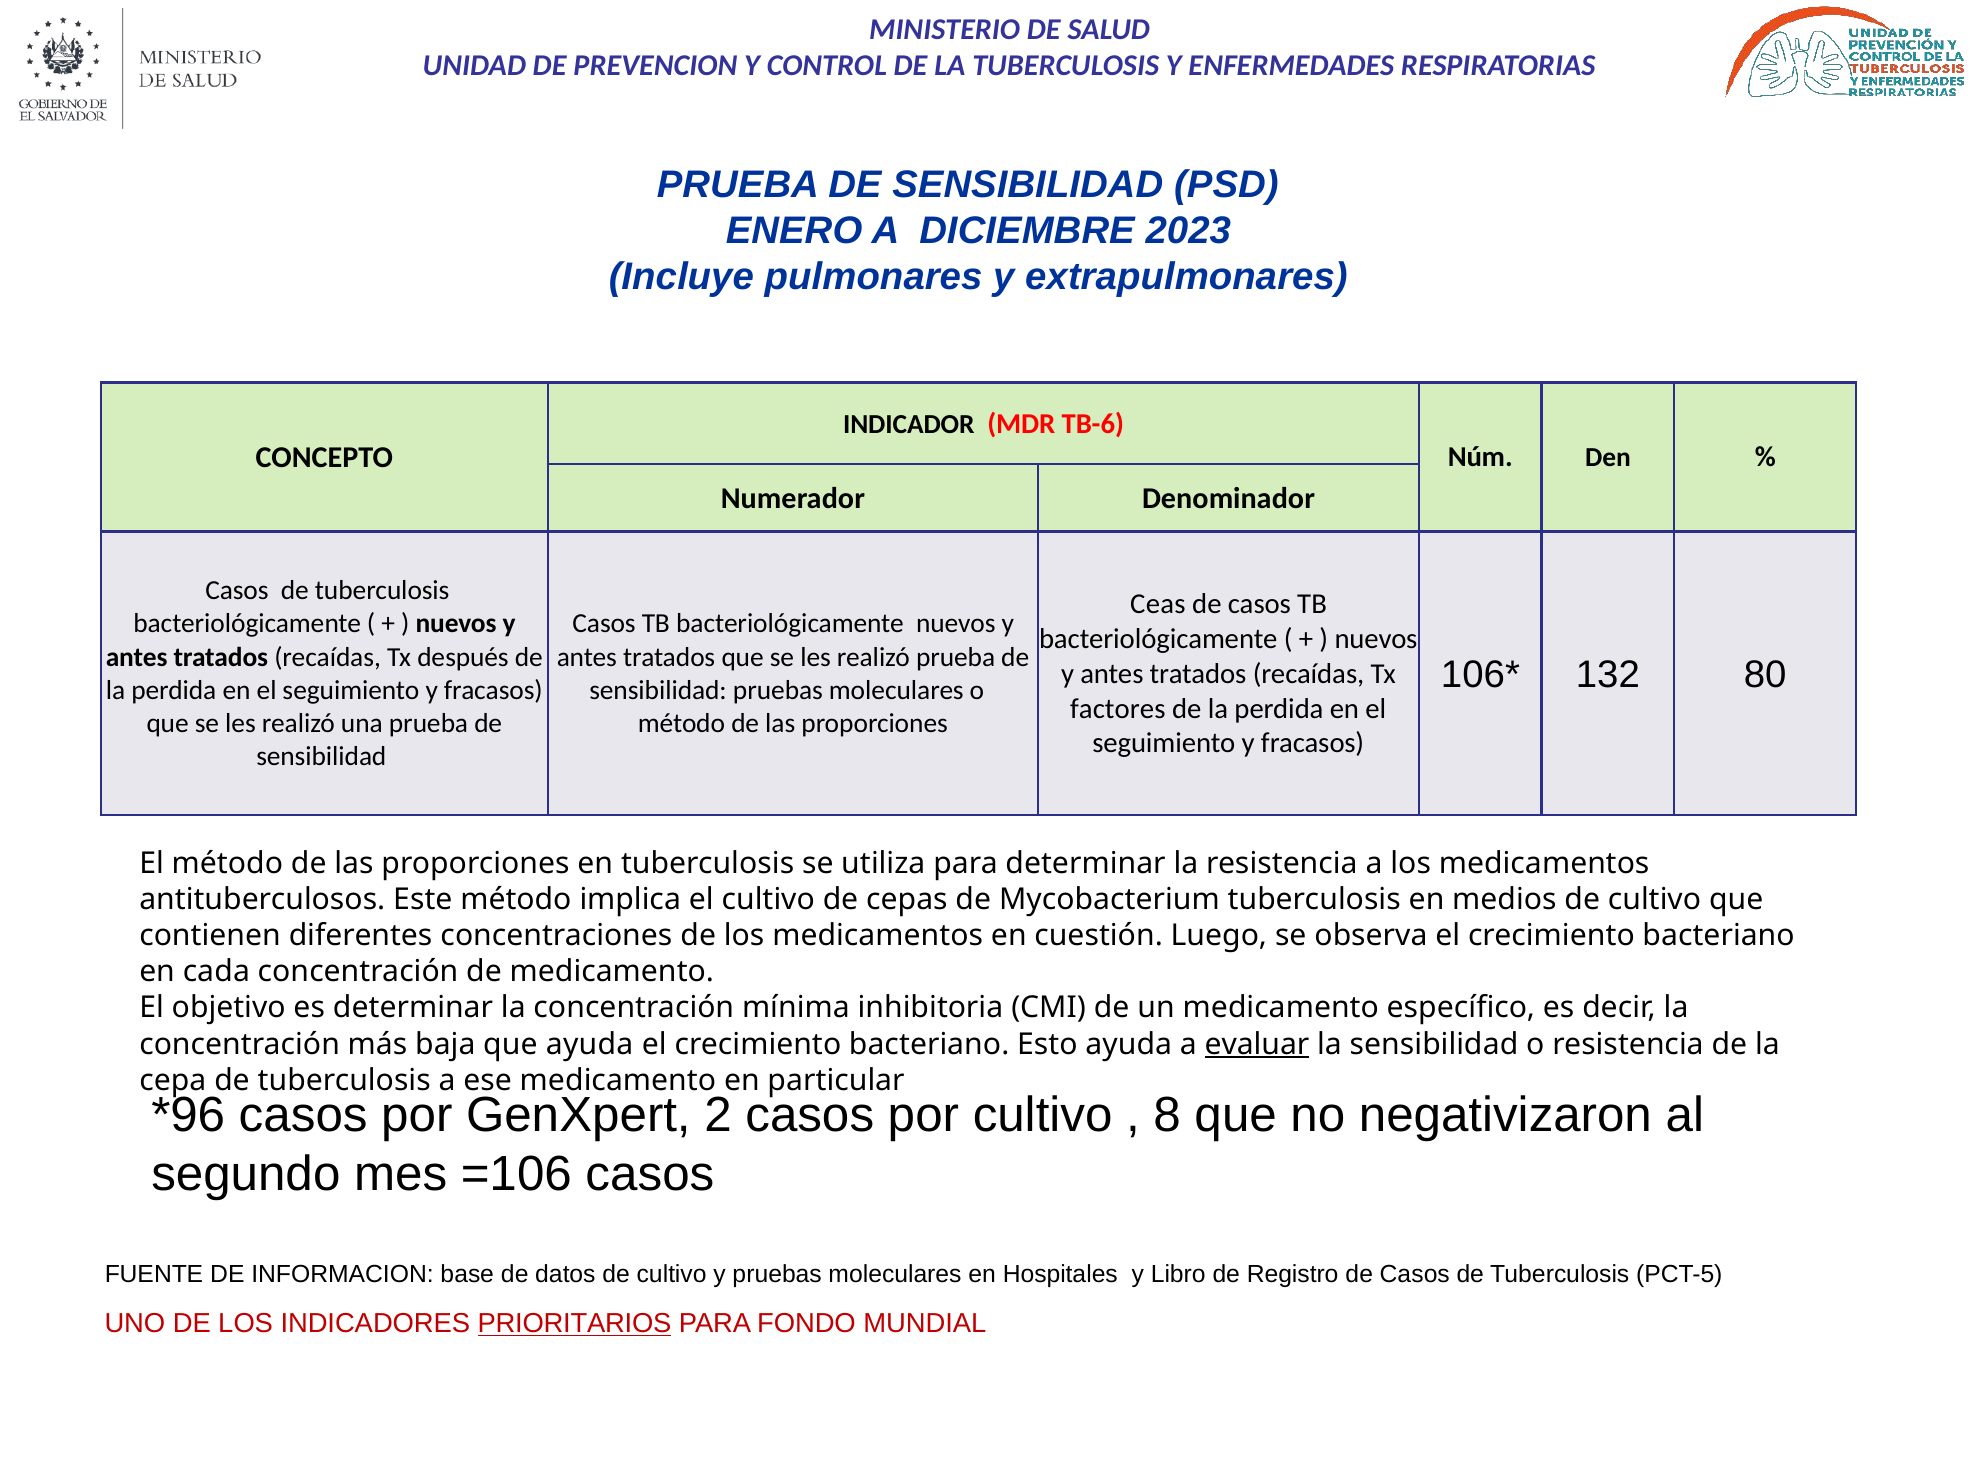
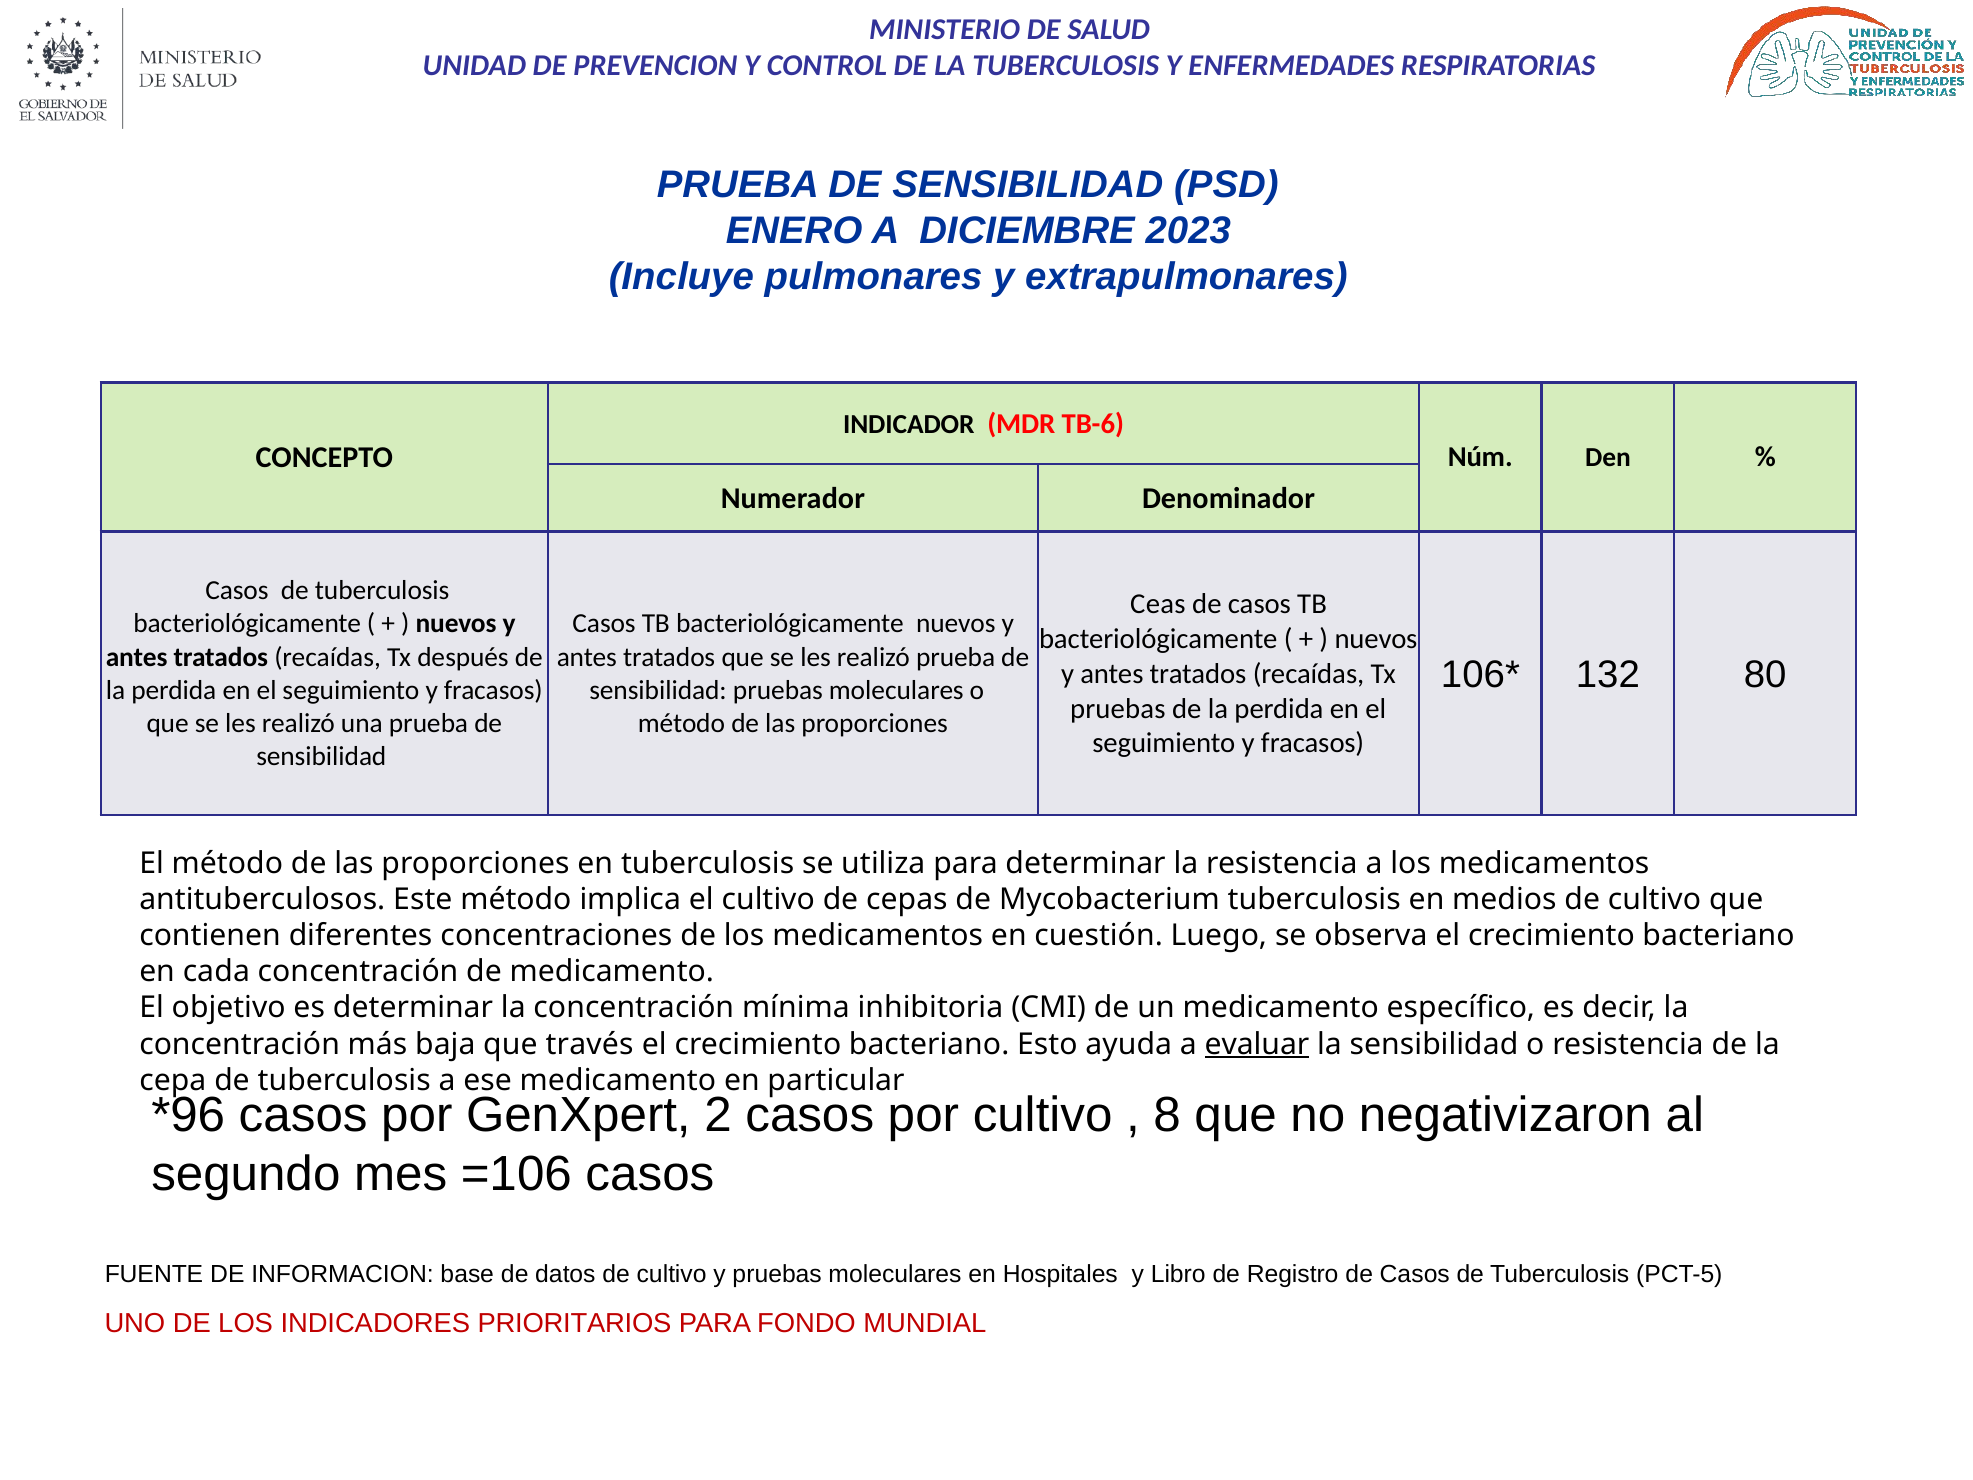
factores: factores -> pruebas (1118, 708)
que ayuda: ayuda -> través (590, 1044)
PRIORITARIOS underline: present -> none (575, 1324)
